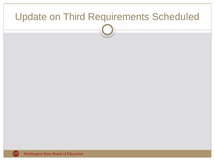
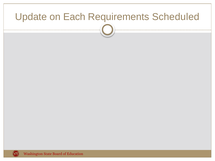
Third: Third -> Each (74, 17)
